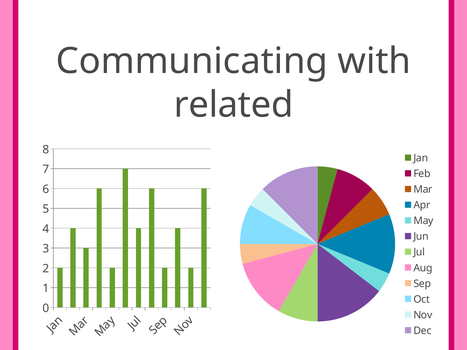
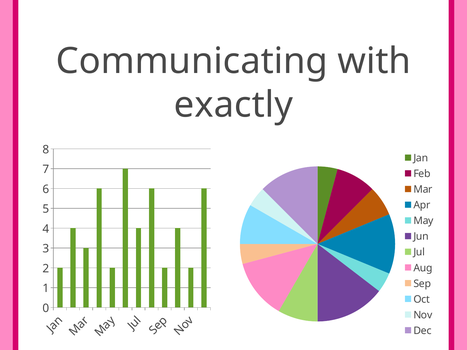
related: related -> exactly (233, 105)
